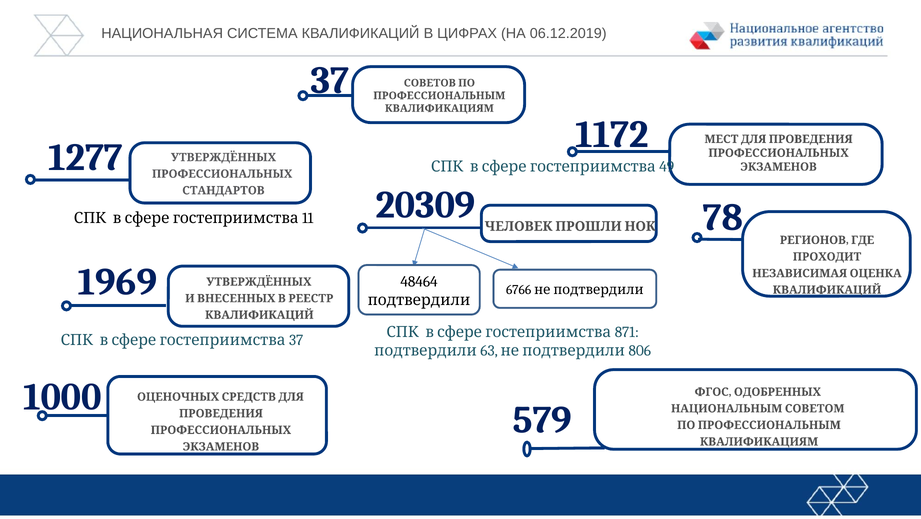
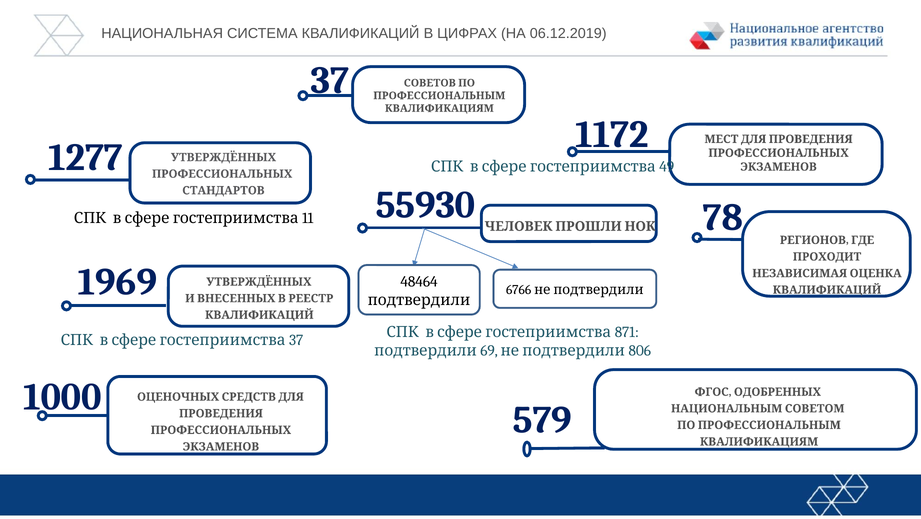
20309: 20309 -> 55930 (426, 205)
63: 63 -> 69 (489, 351)
